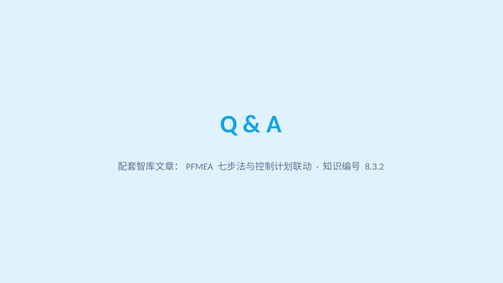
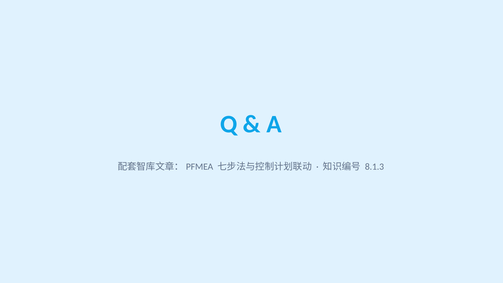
8.3.2: 8.3.2 -> 8.1.3 (374, 167)
